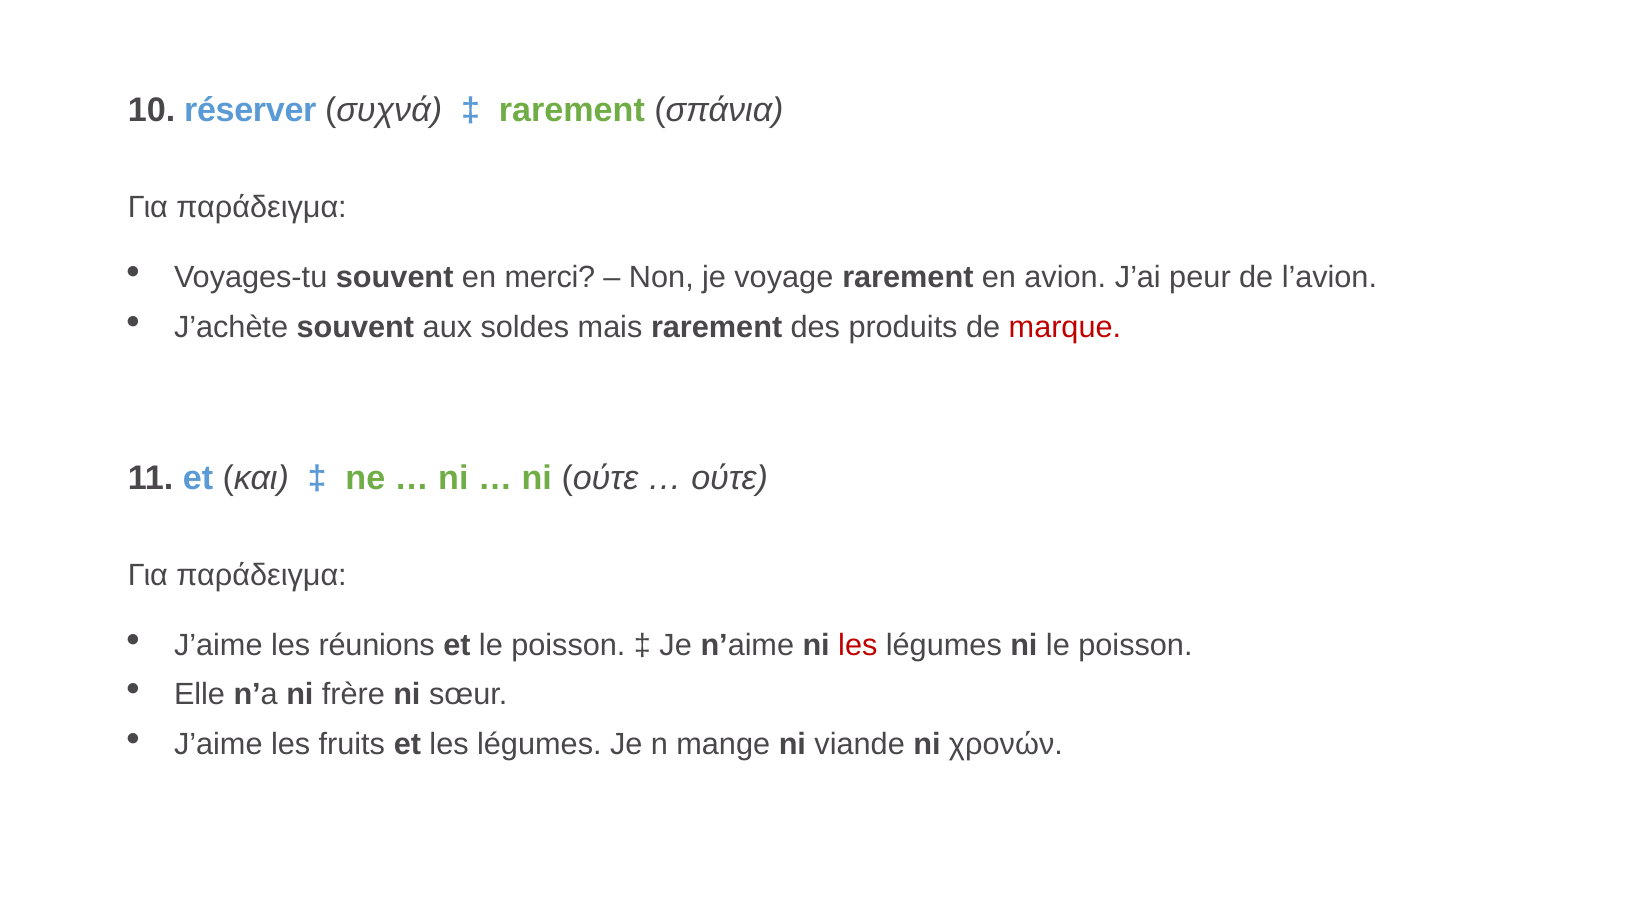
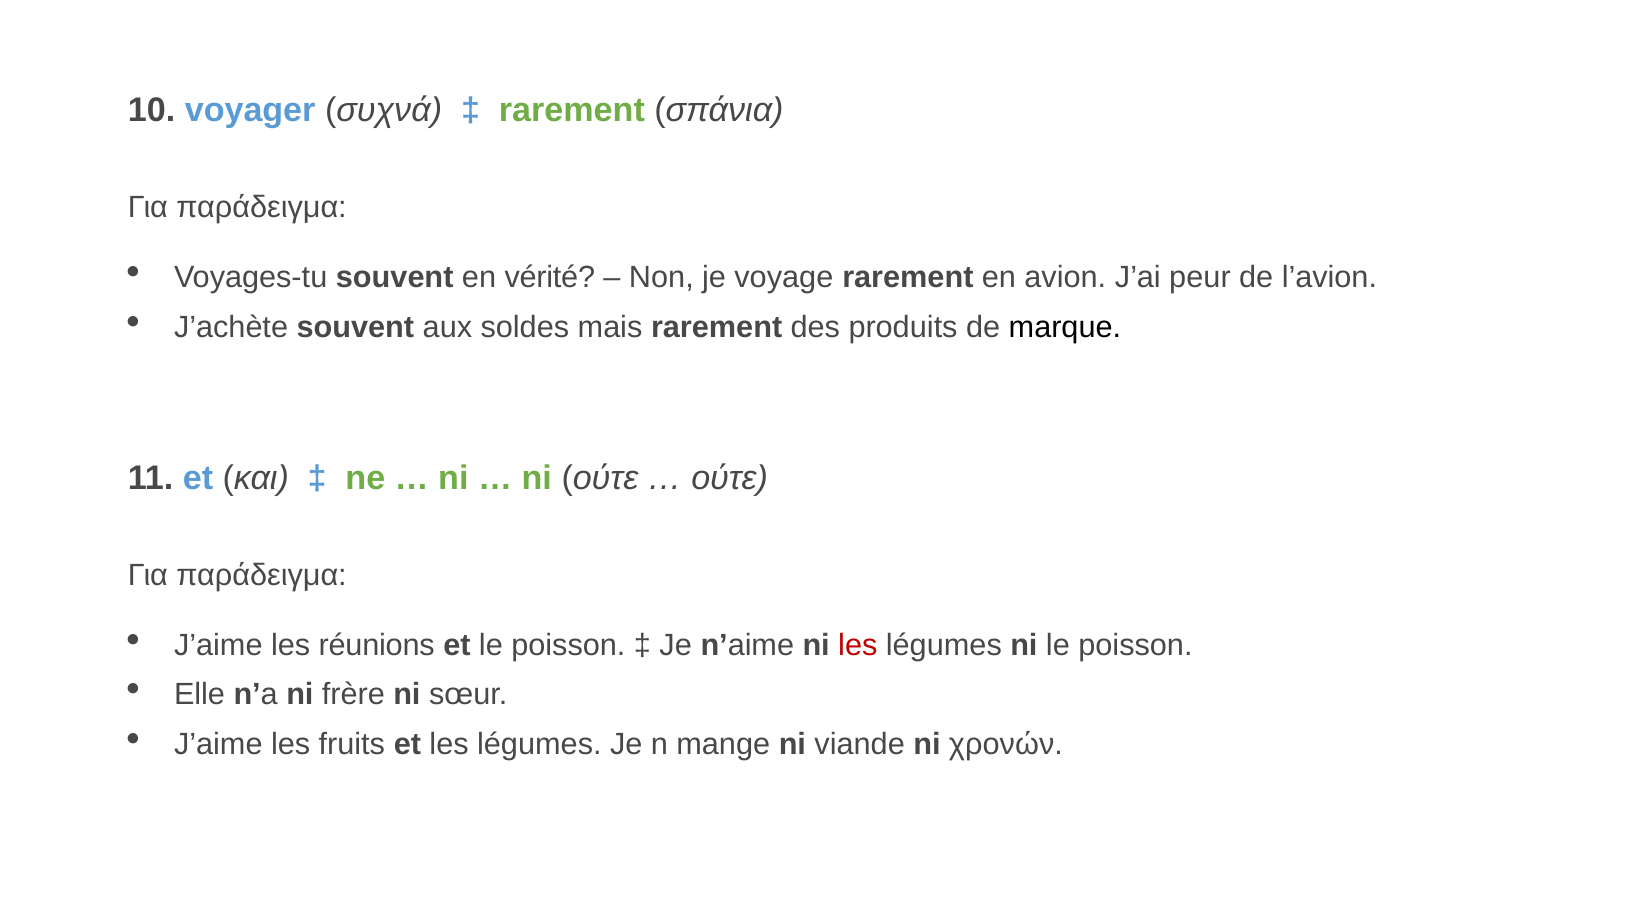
réserver: réserver -> voyager (250, 111)
merci: merci -> vérité (550, 277)
marque colour: red -> black (1065, 327)
